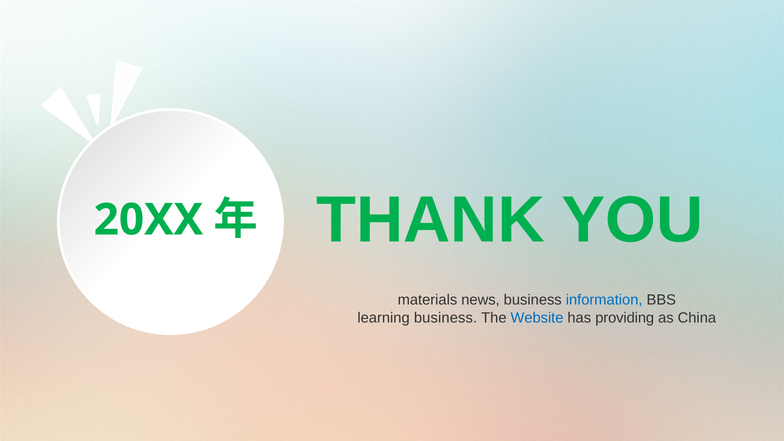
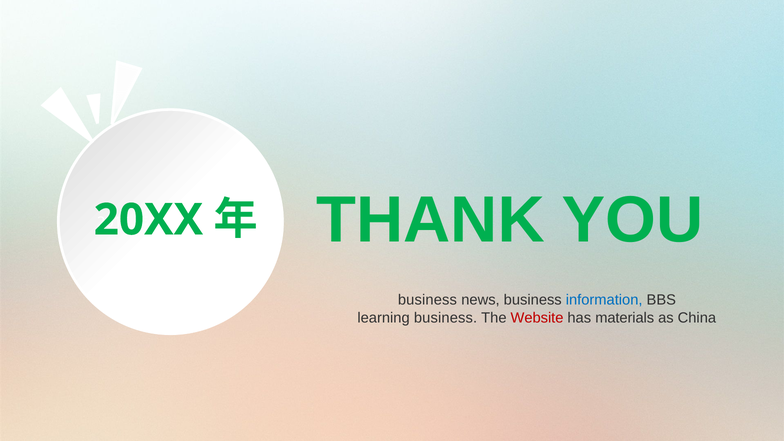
materials: materials -> business (427, 300)
Website colour: blue -> red (537, 318)
providing: providing -> materials (625, 318)
